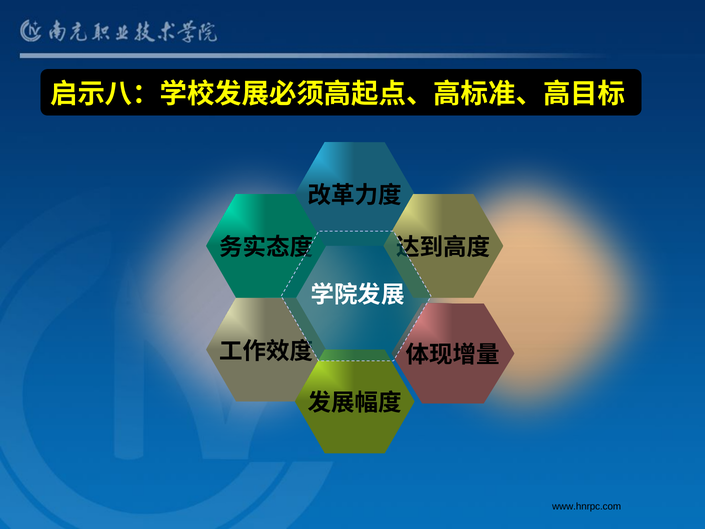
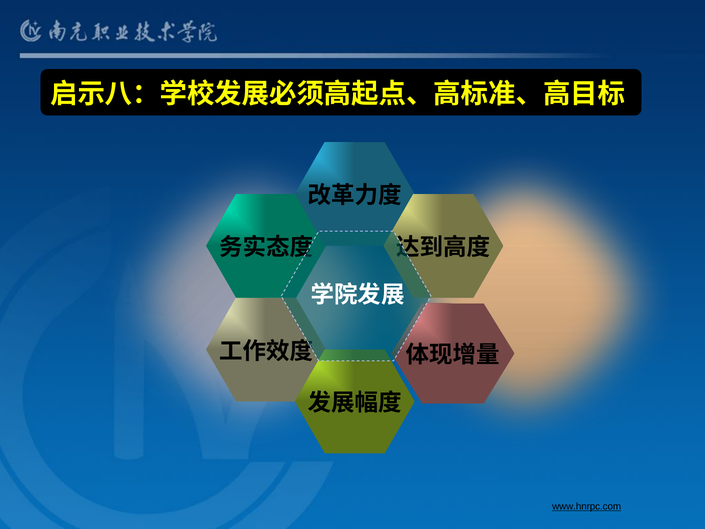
www.hnrpc.com underline: none -> present (587, 506)
